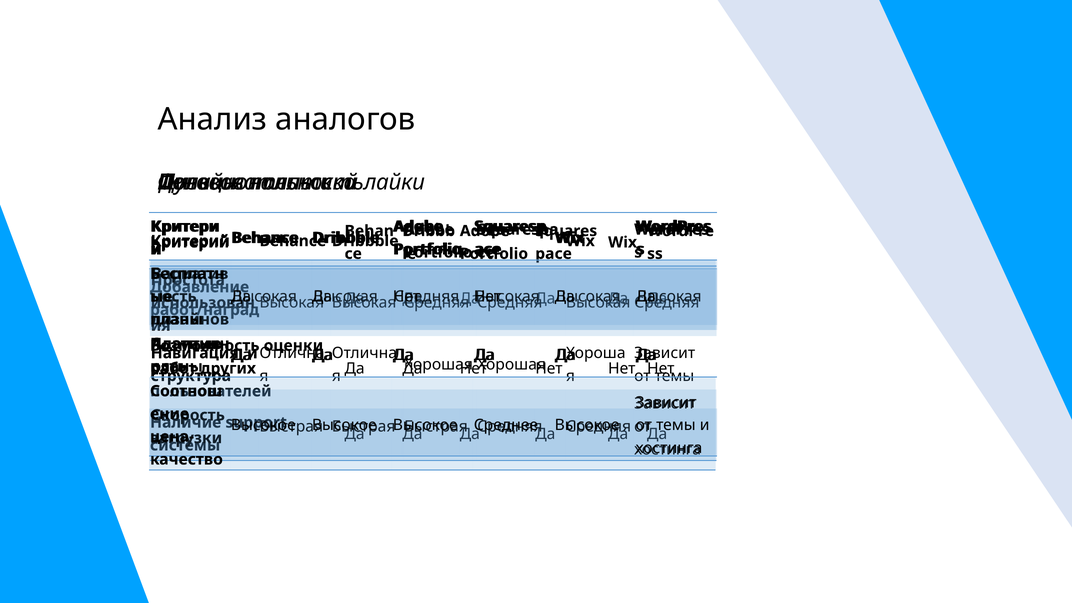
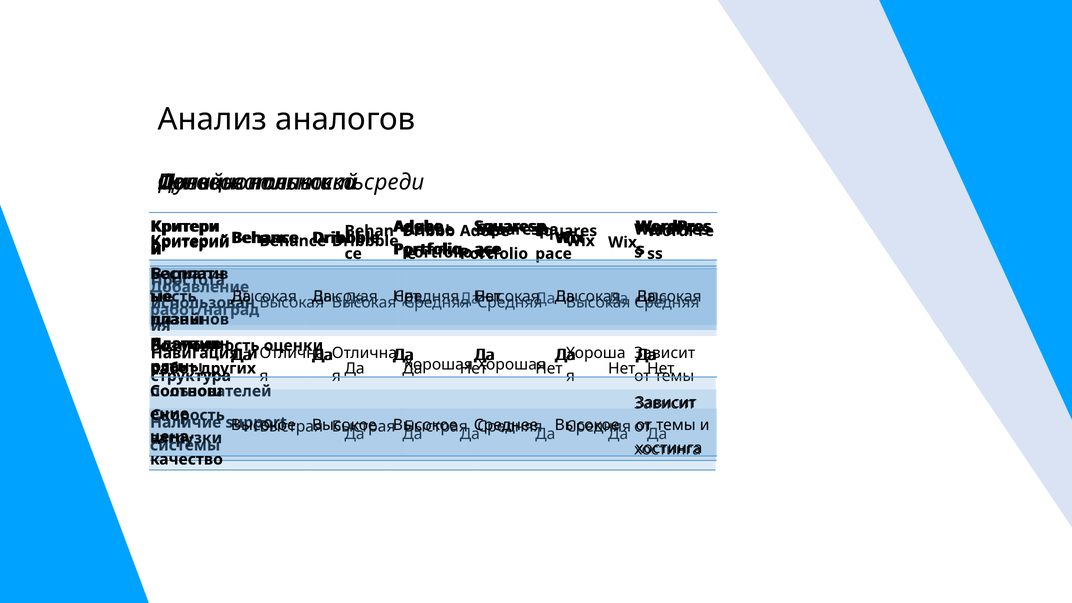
лайки: лайки -> среди (394, 182)
